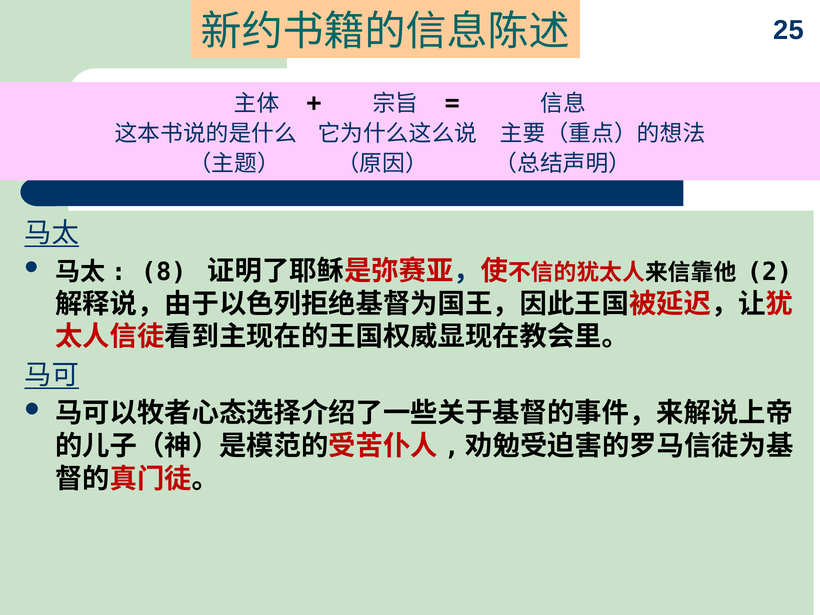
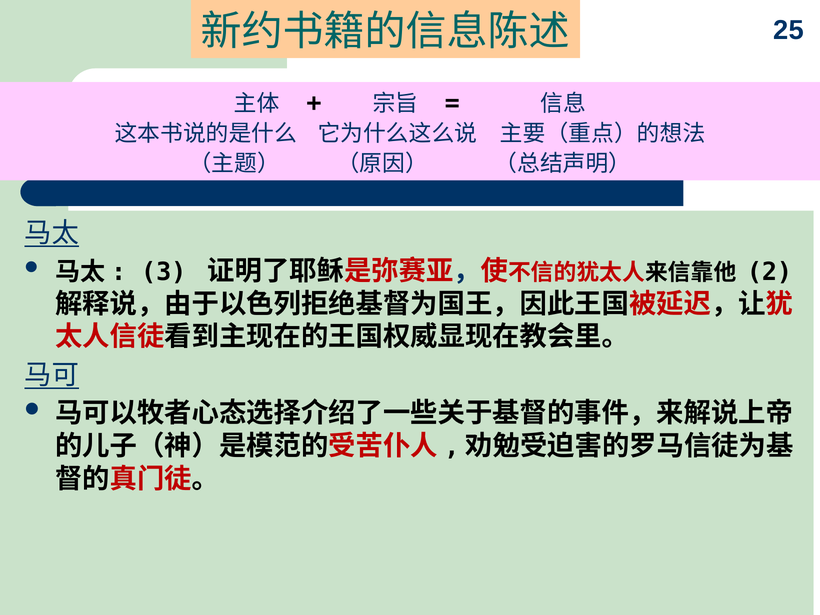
8: 8 -> 3 (164, 272)
